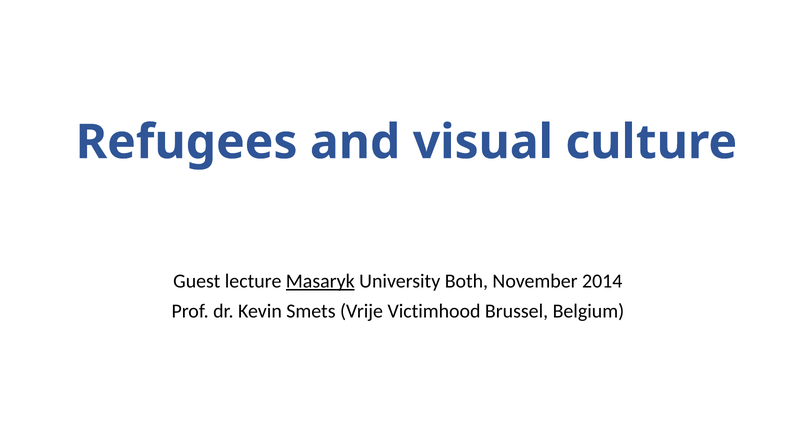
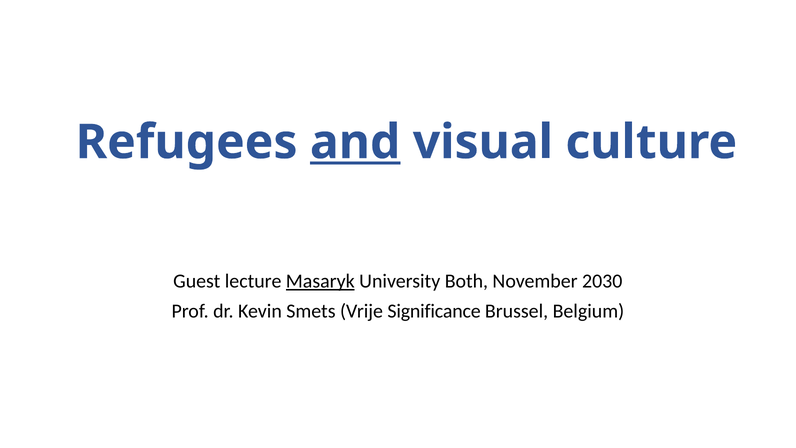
and underline: none -> present (355, 142)
2014: 2014 -> 2030 (602, 281)
Victimhood: Victimhood -> Significance (434, 311)
